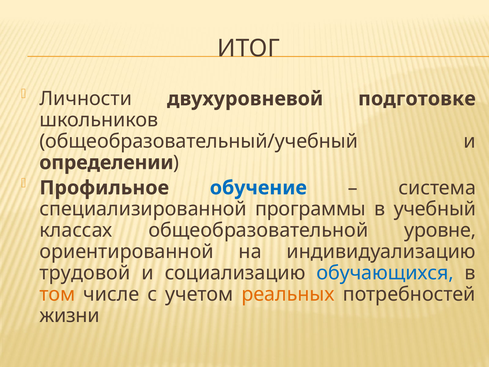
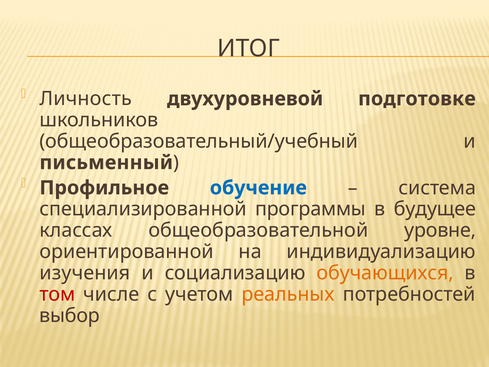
Личности: Личности -> Личность (86, 99)
определении: определении -> письменный (106, 163)
учебный: учебный -> будущее (435, 209)
трудовой: трудовой -> изучения (85, 273)
обучающихся colour: blue -> orange (385, 273)
том colour: orange -> red (57, 294)
жизни: жизни -> выбор (70, 315)
